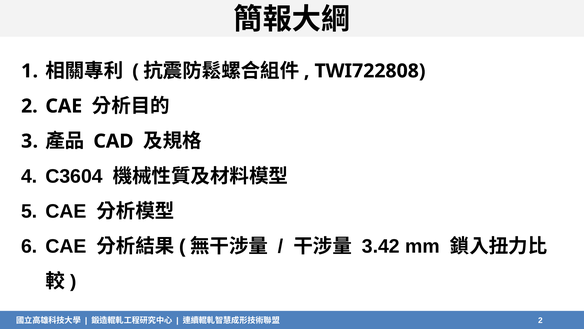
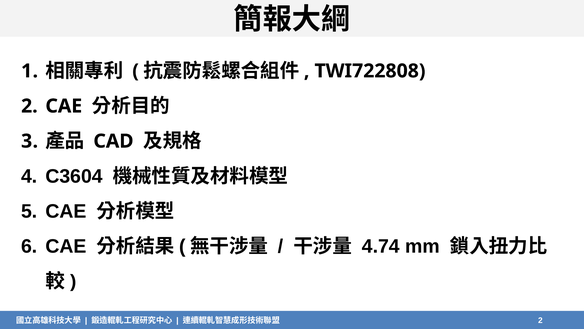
3.42: 3.42 -> 4.74 (381, 246)
